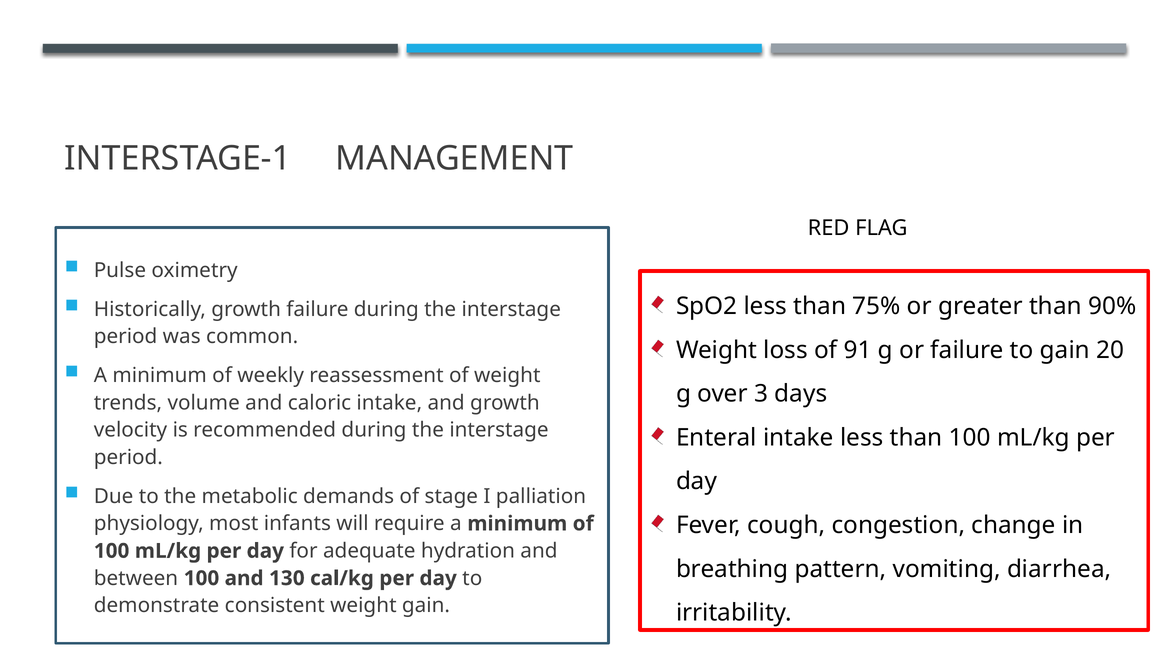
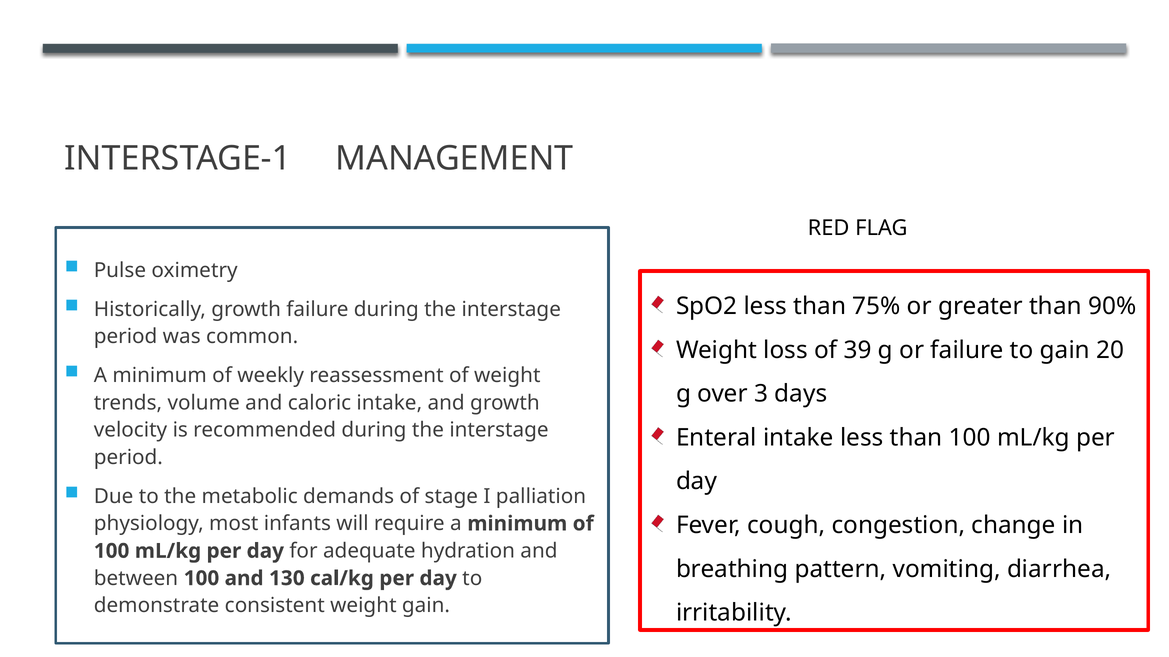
91: 91 -> 39 (858, 350)
